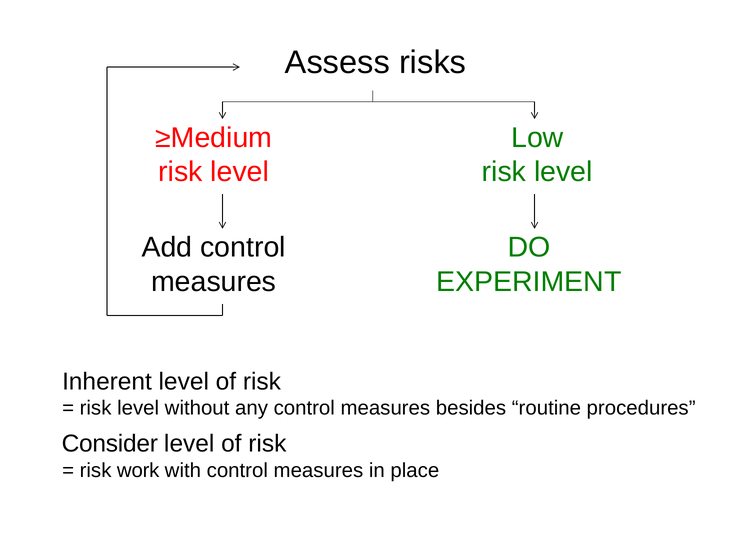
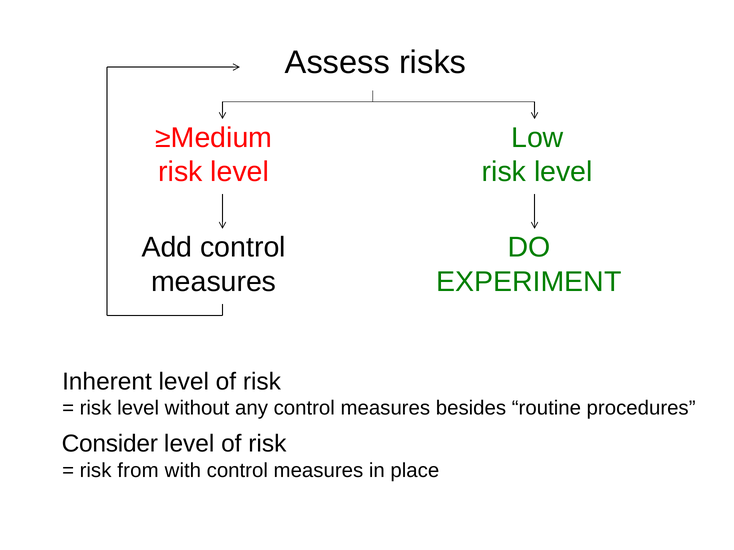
work: work -> from (138, 471)
